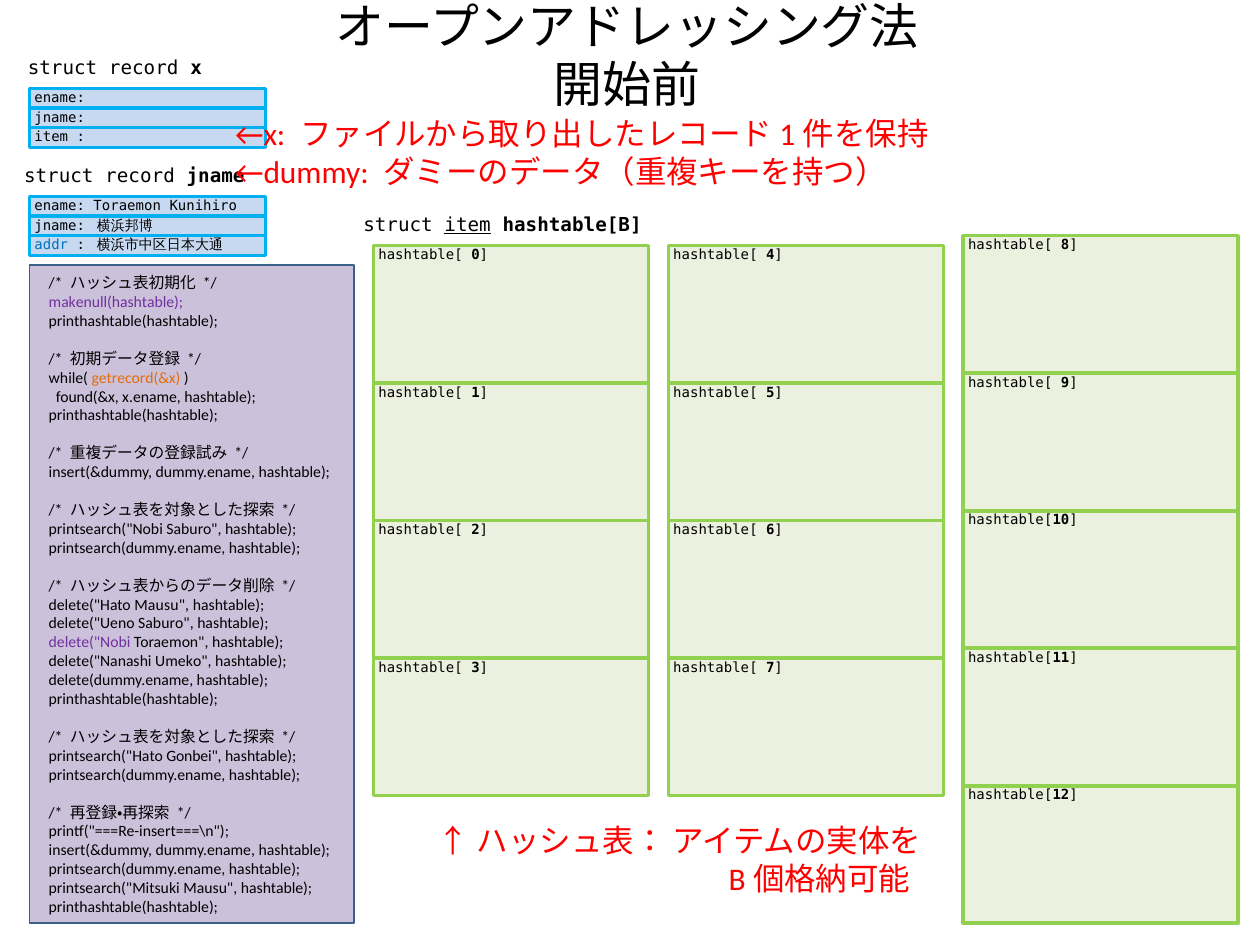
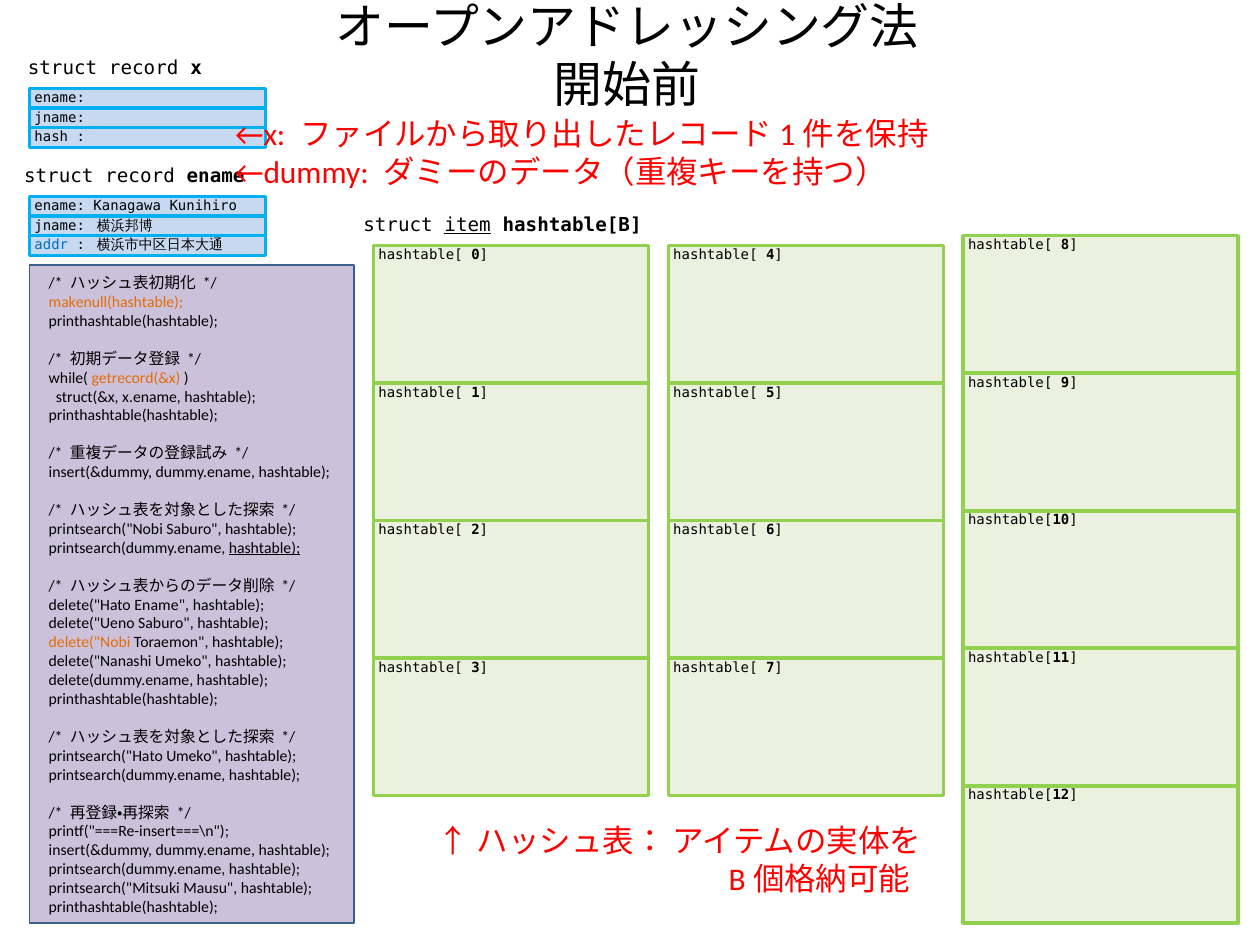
item: item -> hash (51, 137)
record jname: jname -> ename (216, 176)
ename Toraemon: Toraemon -> Kanagawa (127, 206)
makenull(hashtable colour: purple -> orange (116, 302)
found(&x: found(&x -> struct(&x (87, 397)
hashtable underline: none -> present (265, 548)
delete("Hato Mausu: Mausu -> Ename (162, 605)
delete("Nobi colour: purple -> orange (90, 643)
printsearch("Hato Gonbei: Gonbei -> Umeko (194, 756)
